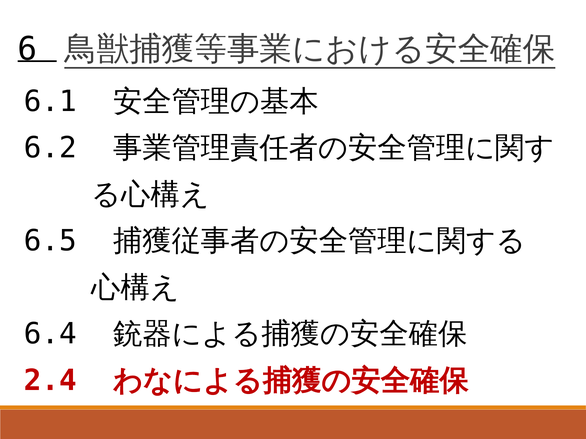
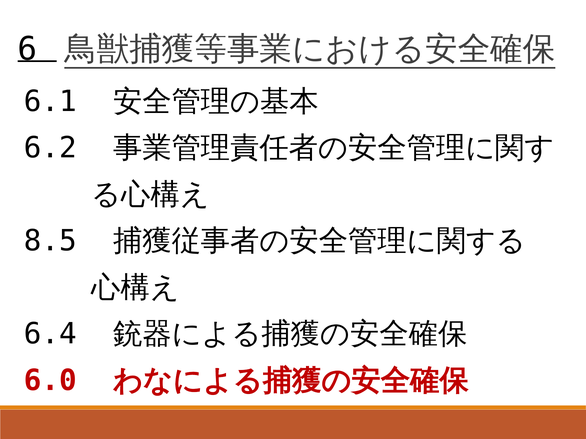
6.5: 6.5 -> 8.5 (50, 241)
2.4: 2.4 -> 6.0 (50, 381)
